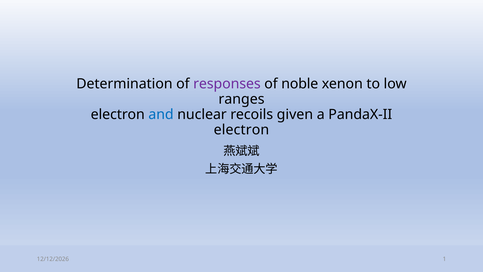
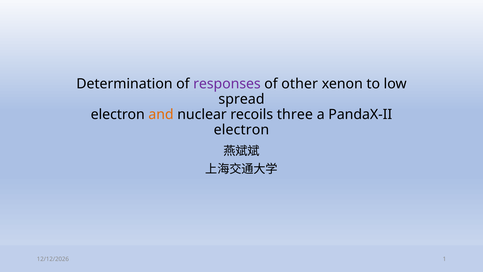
noble: noble -> other (300, 84)
ranges: ranges -> spread (241, 99)
and colour: blue -> orange (161, 114)
given: given -> three (295, 114)
